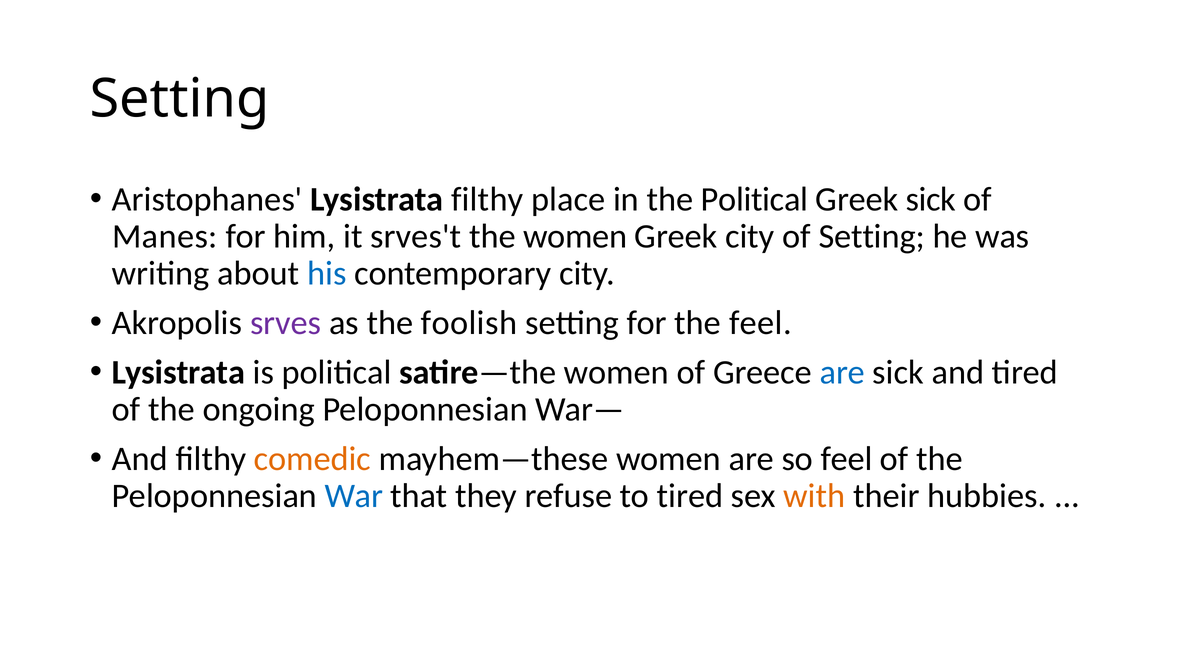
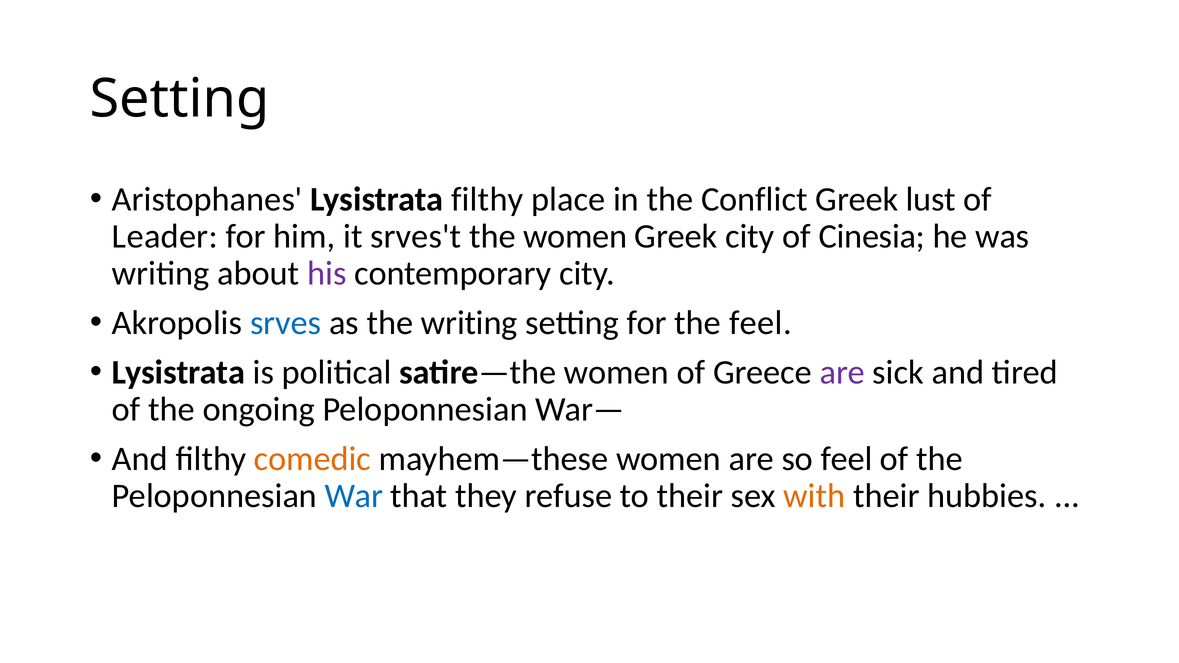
the Political: Political -> Conflict (754, 199)
Greek sick: sick -> lust (931, 199)
Manes: Manes -> Leader (165, 236)
of Setting: Setting -> Cinesia (872, 236)
his colour: blue -> purple (327, 274)
srves colour: purple -> blue (286, 323)
the foolish: foolish -> writing (469, 323)
are colour: blue -> purple (842, 372)
to tired: tired -> their (690, 496)
